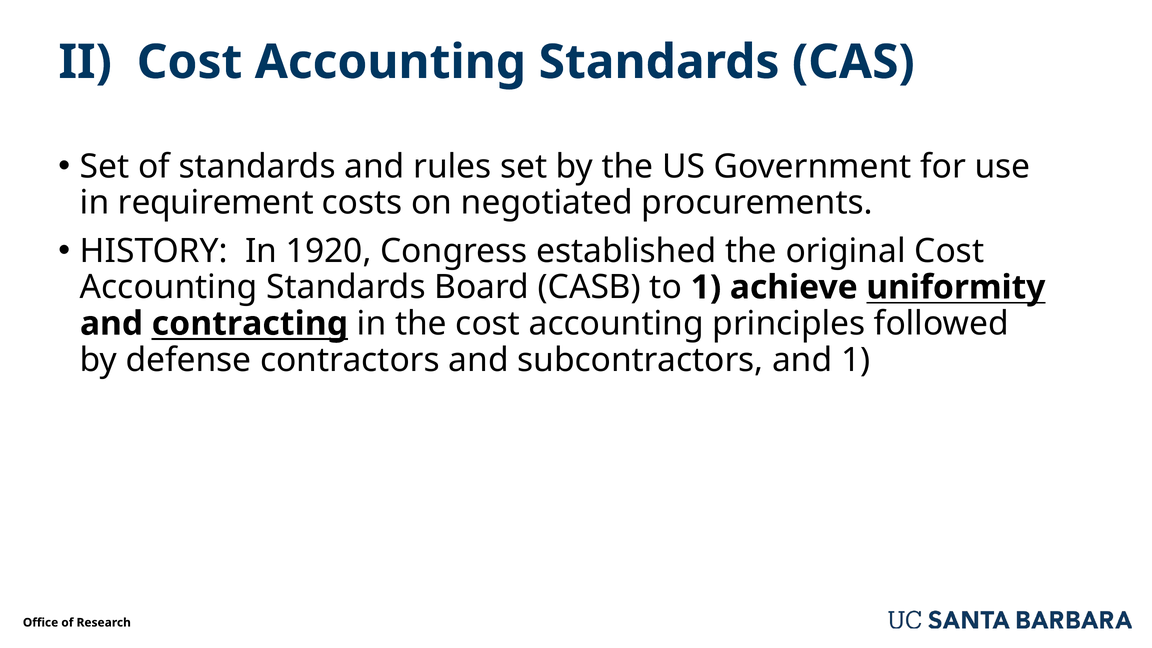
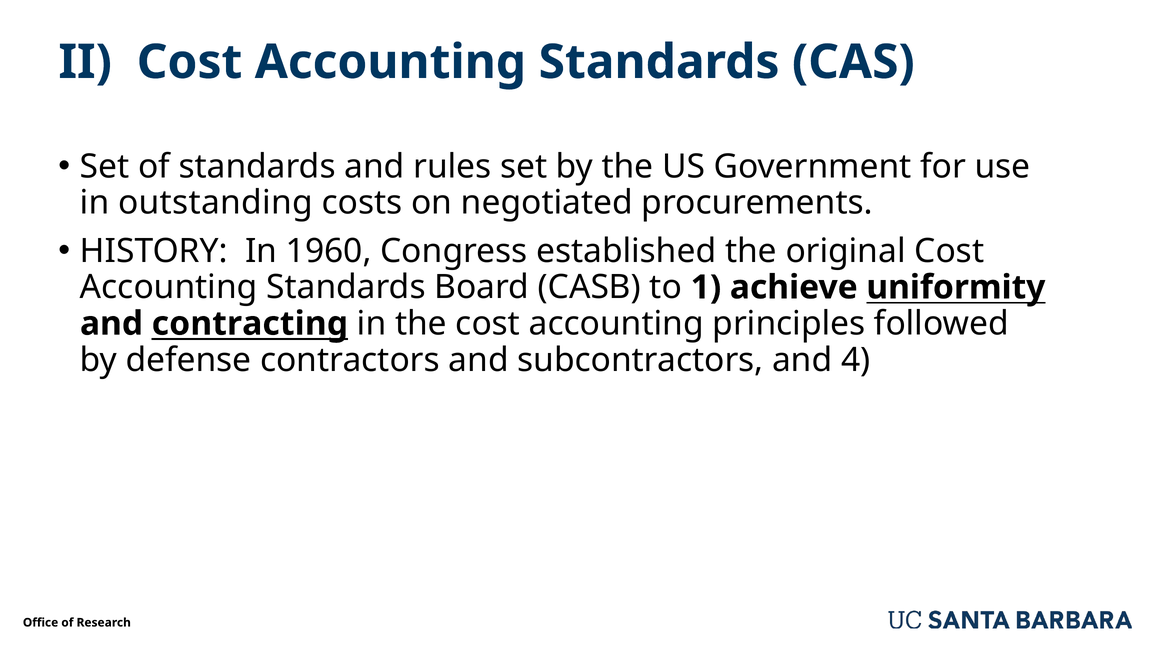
requirement: requirement -> outstanding (216, 203)
1920: 1920 -> 1960 (329, 251)
and 1: 1 -> 4 (856, 360)
